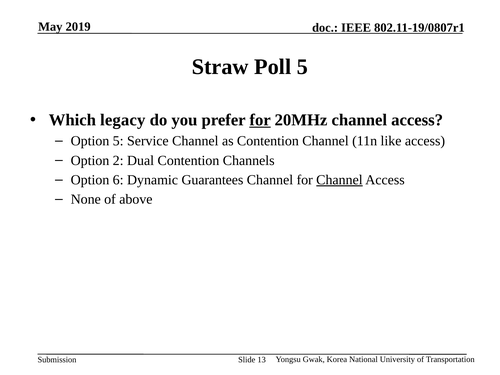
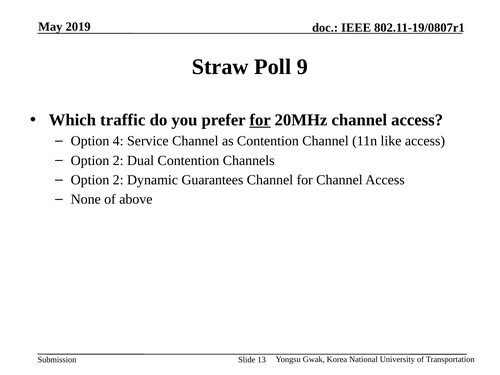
Poll 5: 5 -> 9 (302, 67)
legacy: legacy -> traffic (123, 120)
Option 5: 5 -> 4 (118, 141)
6: 6 -> 2 (118, 180)
Channel underline: present -> none (339, 180)
